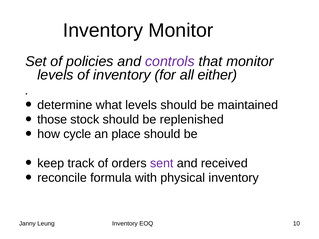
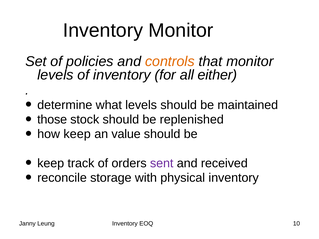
controls colour: purple -> orange (170, 61)
how cycle: cycle -> keep (77, 134)
place: place -> value (126, 134)
formula: formula -> storage (111, 178)
